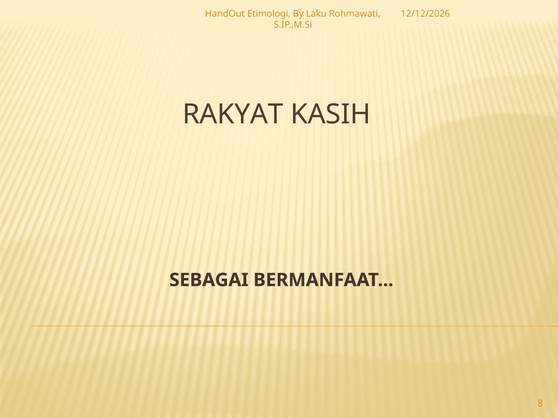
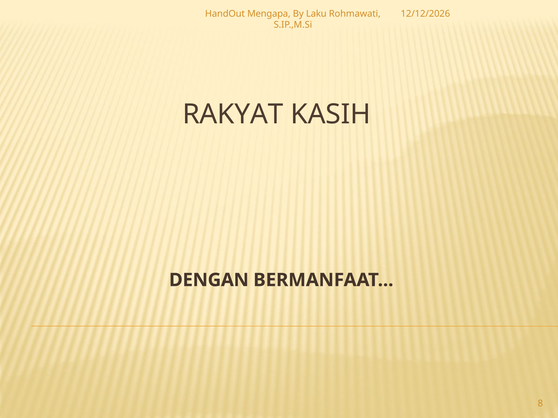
Etimologi: Etimologi -> Mengapa (269, 14)
SEBAGAI: SEBAGAI -> DENGAN (209, 280)
